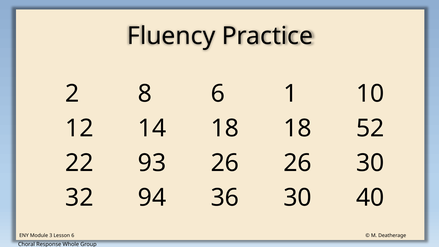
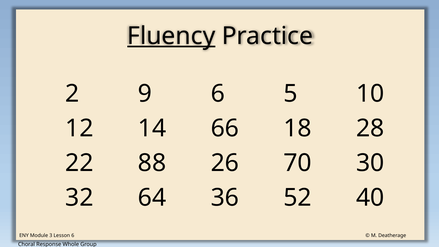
Fluency underline: none -> present (171, 36)
8: 8 -> 9 (145, 94)
1: 1 -> 5 (290, 94)
14 18: 18 -> 66 (225, 128)
52: 52 -> 28 (370, 128)
93: 93 -> 88 (152, 163)
26 26: 26 -> 70 (298, 163)
94: 94 -> 64 (152, 198)
36 30: 30 -> 52 (298, 198)
